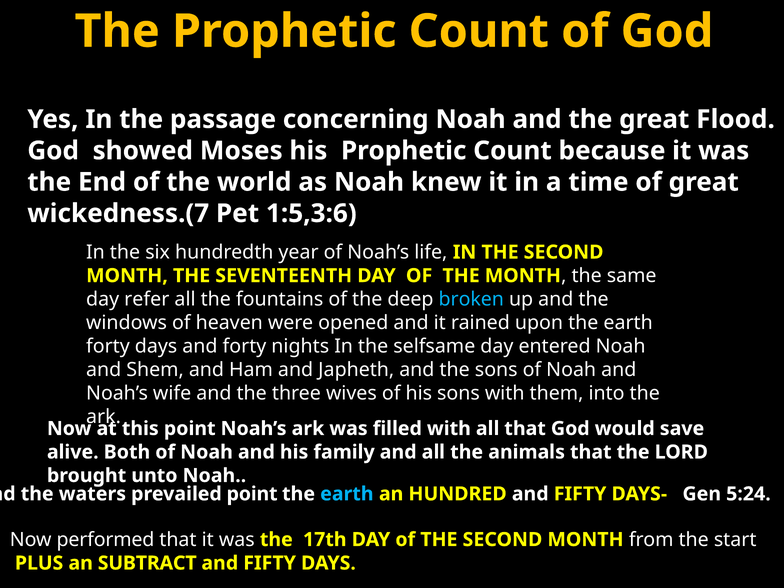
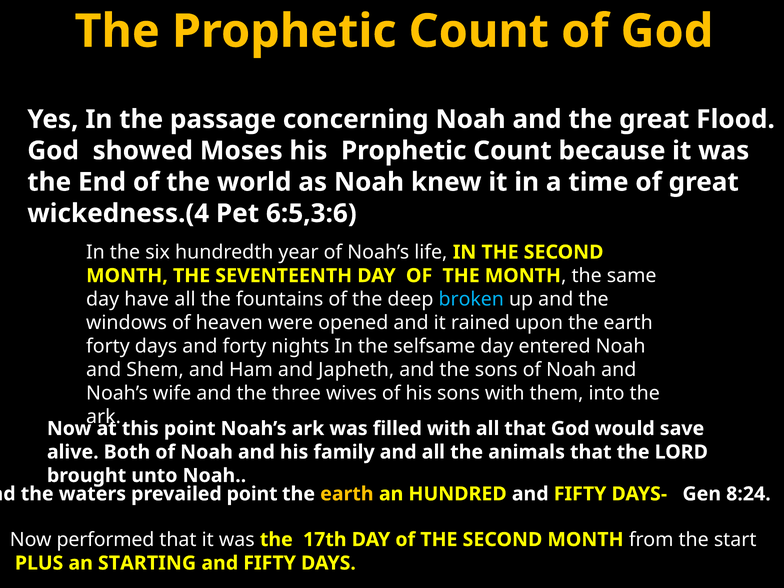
wickedness.(7: wickedness.(7 -> wickedness.(4 (118, 213)
1:5,3:6: 1:5,3:6 -> 6:5,3:6 (311, 213)
refer: refer -> have (147, 299)
earth colour: light blue -> yellow (347, 494)
5:24: 5:24 -> 8:24 (748, 494)
SUBTRACT: SUBTRACT -> STARTING (147, 563)
